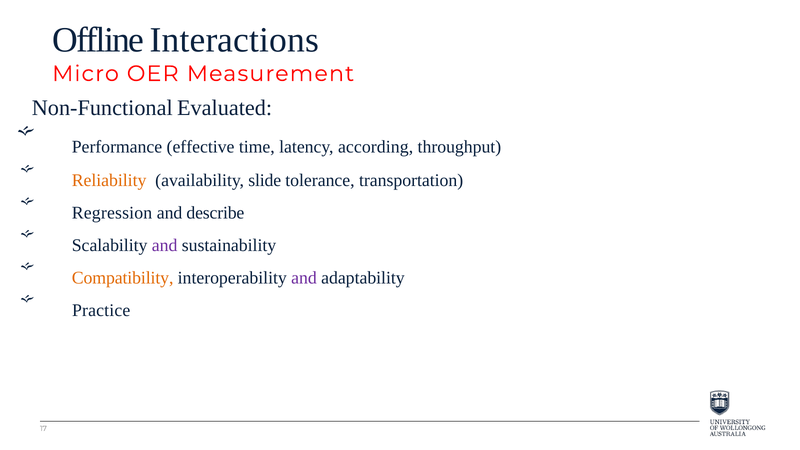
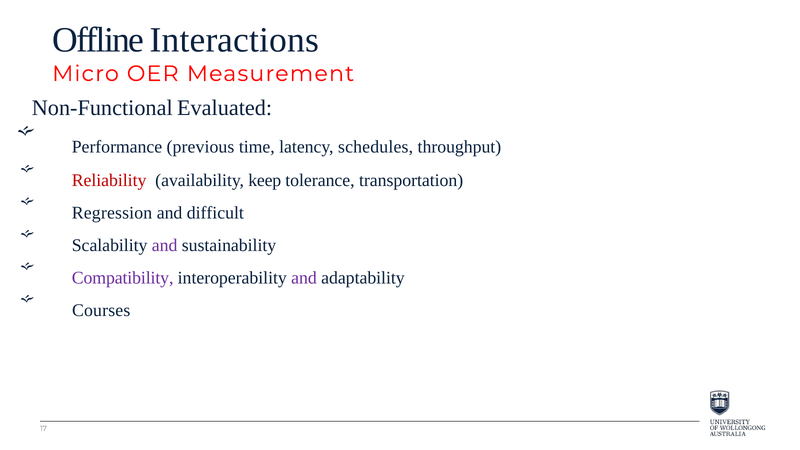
effective: effective -> previous (200, 147)
according: according -> schedules (376, 147)
Reliability colour: orange -> red (109, 180)
slide: slide -> keep (265, 180)
describe: describe -> difficult (215, 213)
Compatibility colour: orange -> purple (123, 278)
Practice: Practice -> Courses (101, 310)
